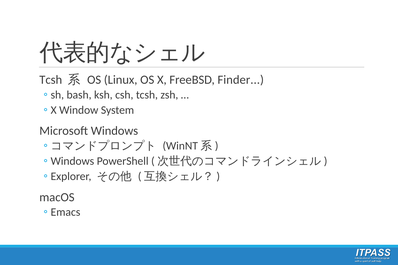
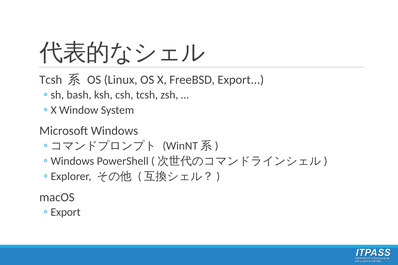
FreeBSD Finder: Finder -> Export (241, 80)
Emacs: Emacs -> Export (66, 212)
